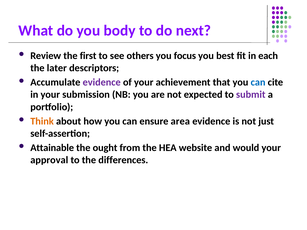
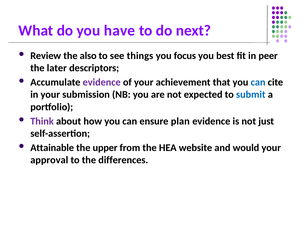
body: body -> have (120, 31)
first: first -> also (88, 56)
others: others -> things (140, 56)
each: each -> peer (268, 56)
submit colour: purple -> blue (251, 95)
Think colour: orange -> purple (42, 121)
area: area -> plan (180, 121)
ought: ought -> upper (105, 148)
